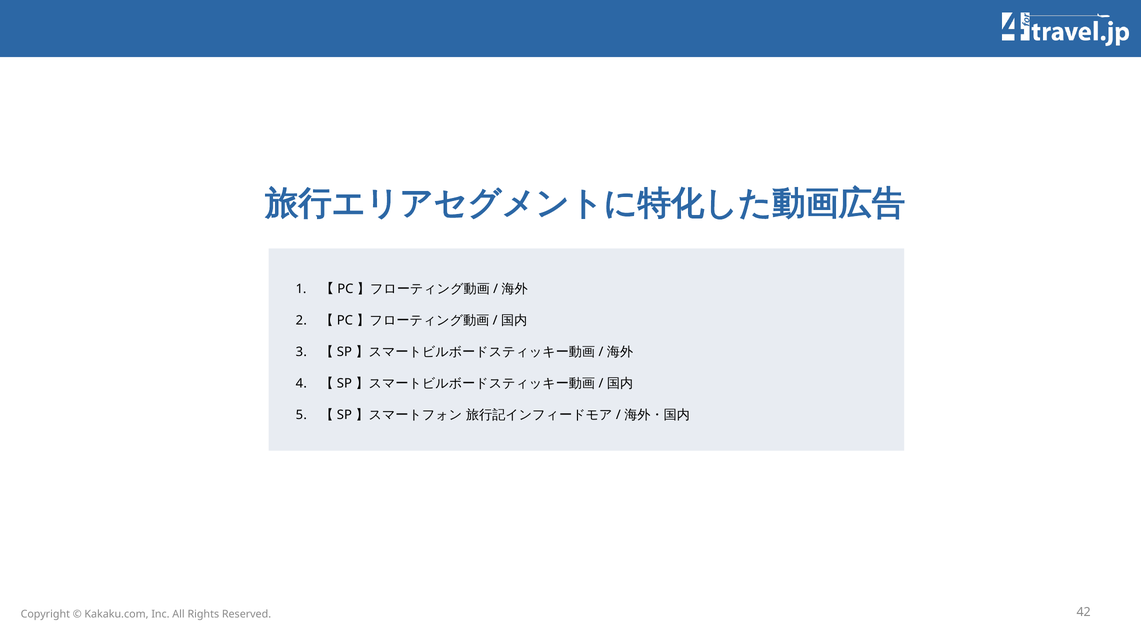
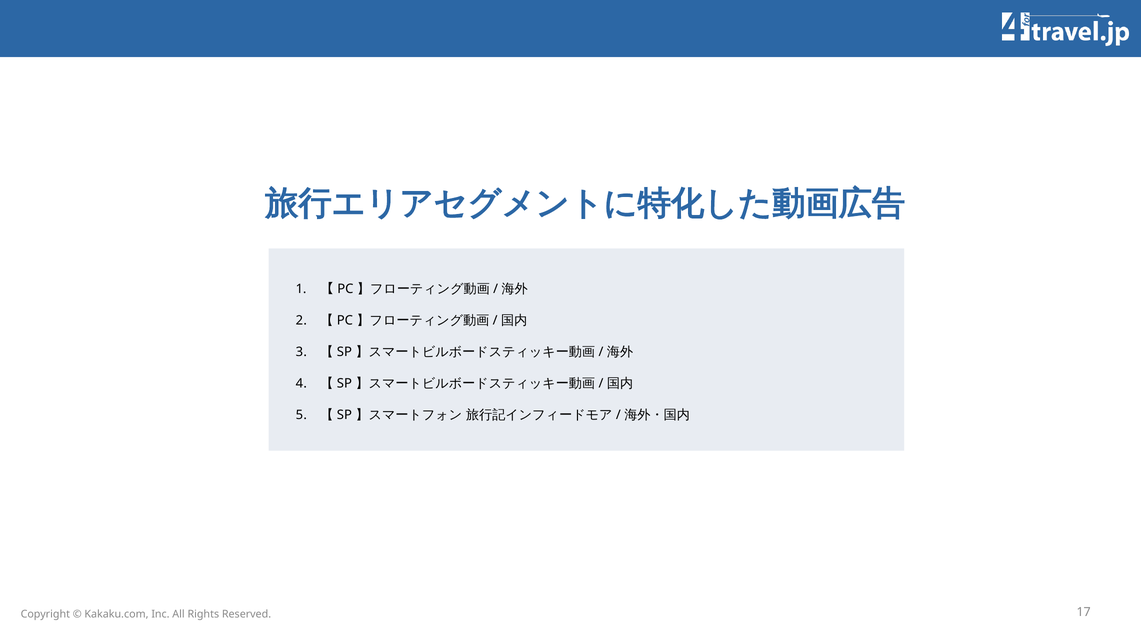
42: 42 -> 17 (1084, 612)
